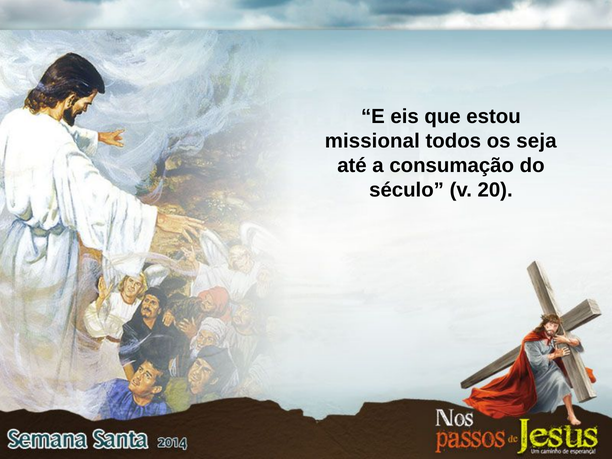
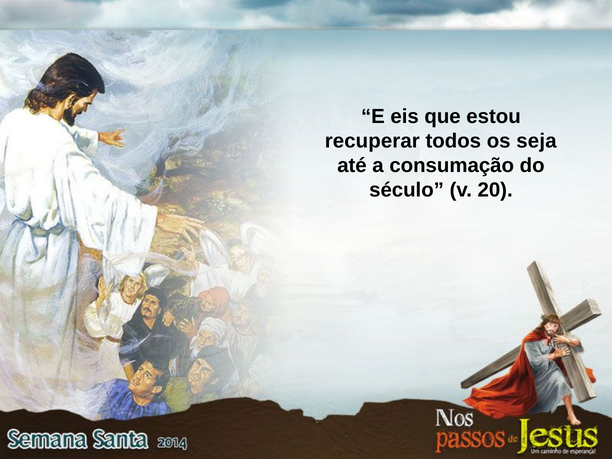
missional: missional -> recuperar (372, 141)
